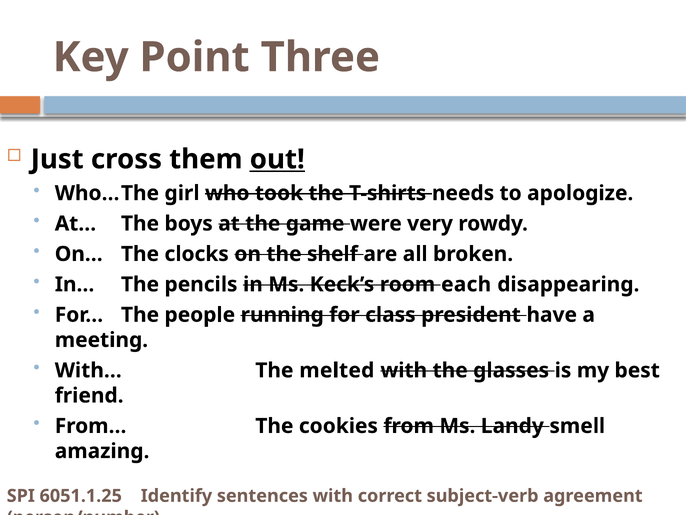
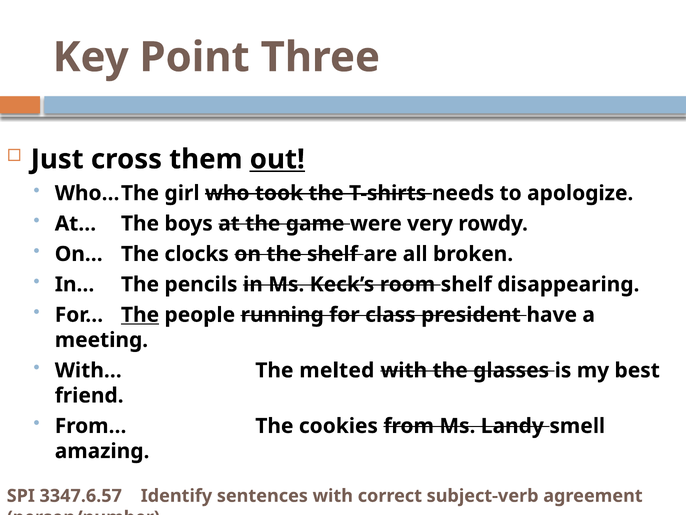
room each: each -> shelf (466, 284)
The underline: none -> present (140, 315)
6051.1.25: 6051.1.25 -> 3347.6.57 (81, 495)
